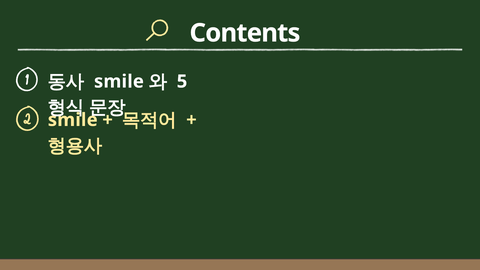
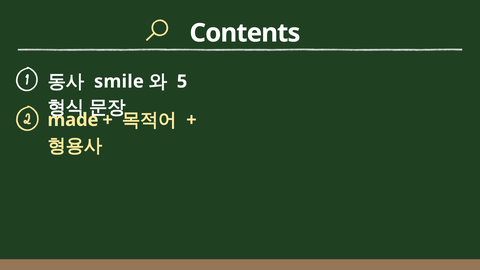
smile: smile -> made (73, 120)
